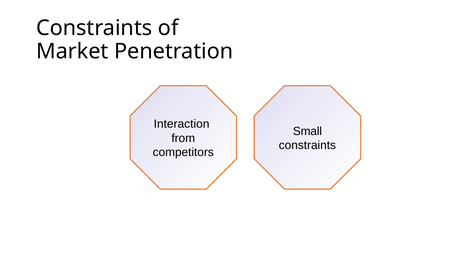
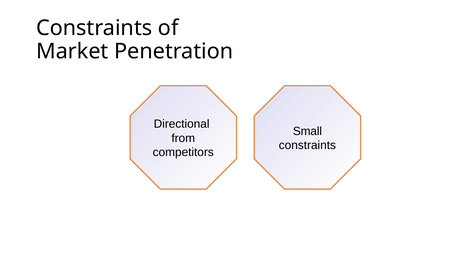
Interaction: Interaction -> Directional (182, 124)
